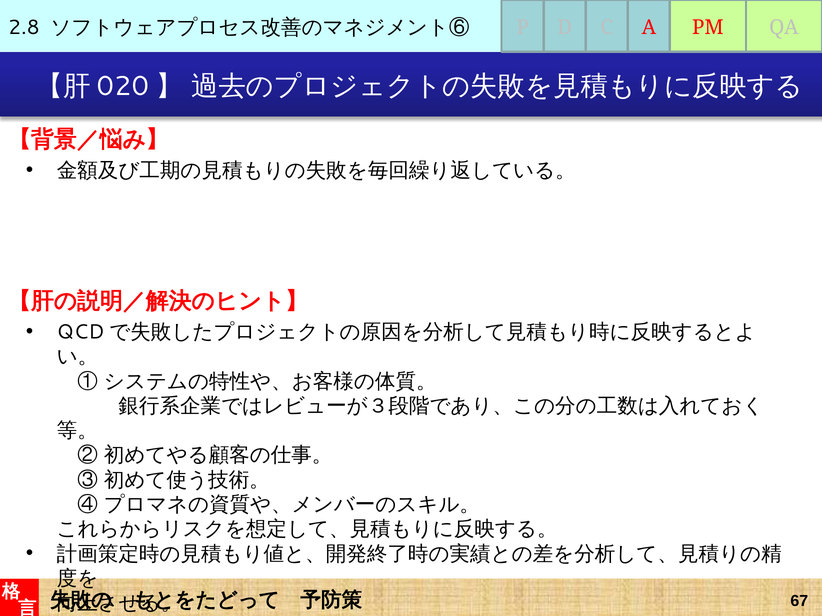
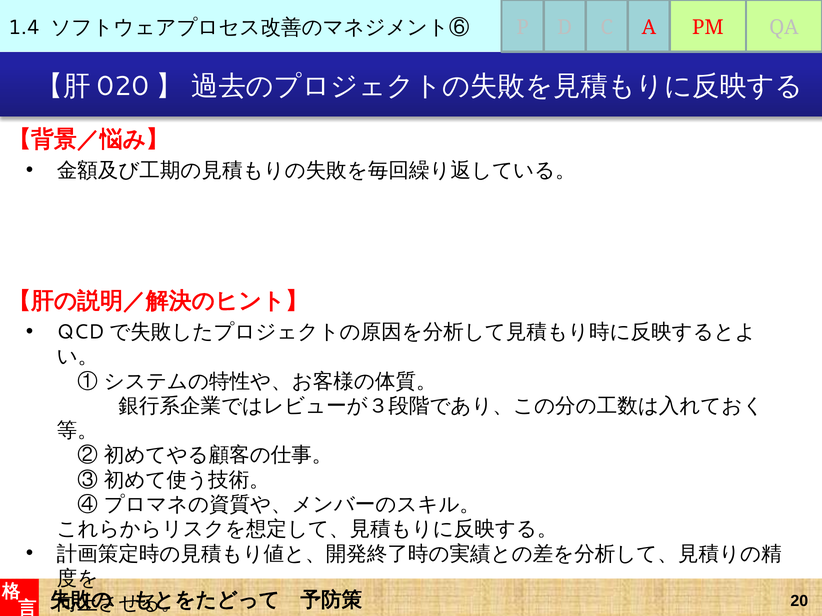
2.8: 2.8 -> 1.4 (24, 27)
67: 67 -> 20 (799, 601)
